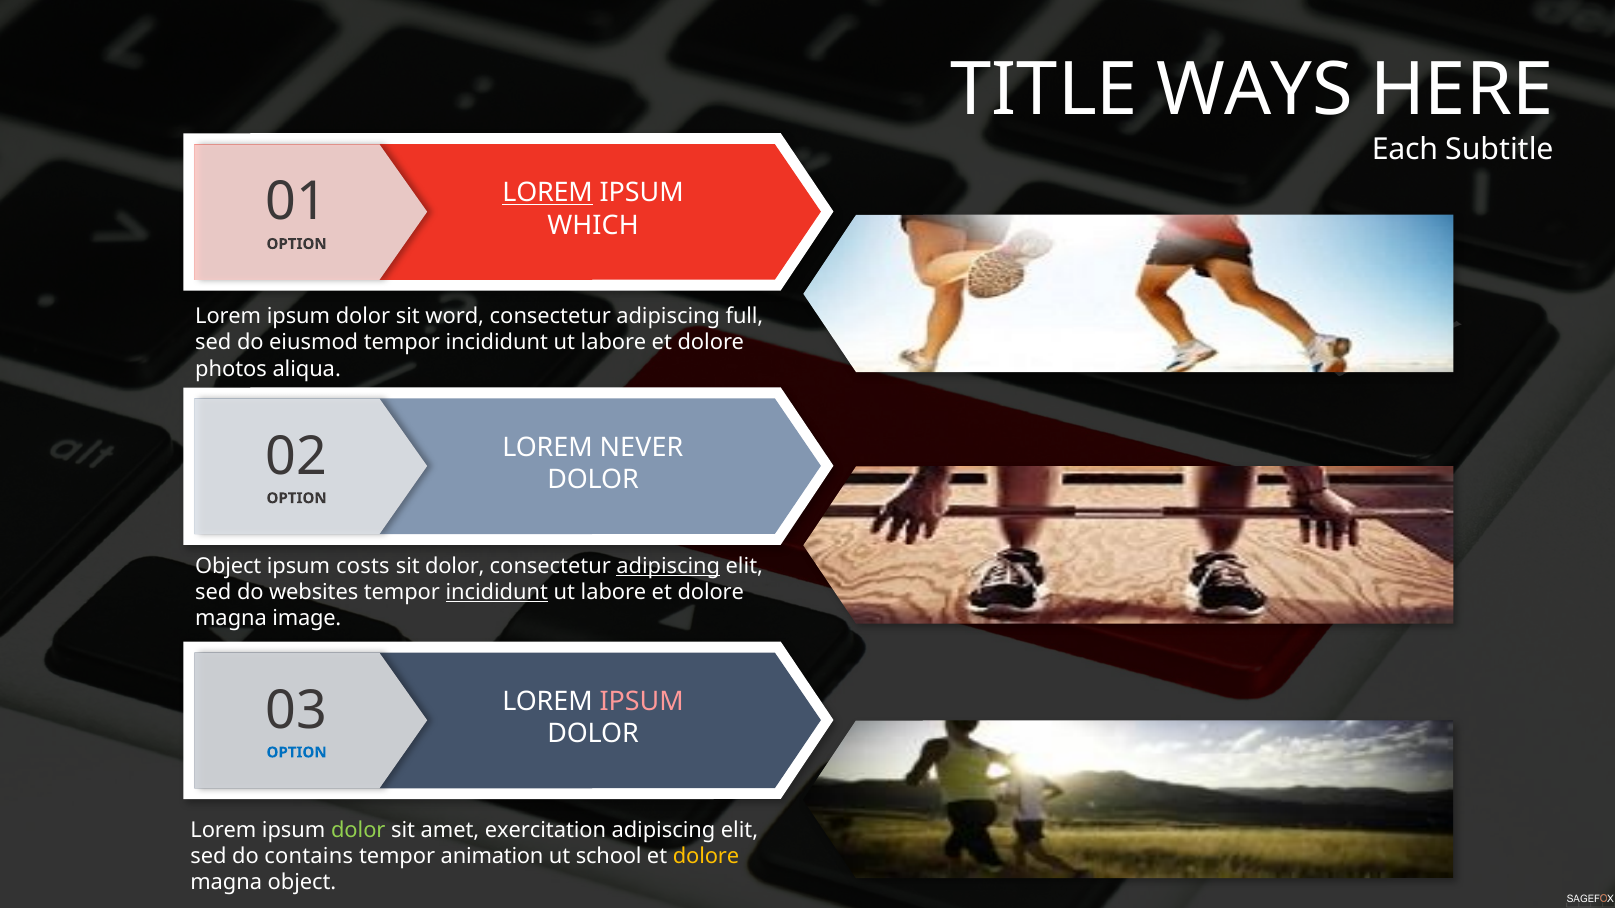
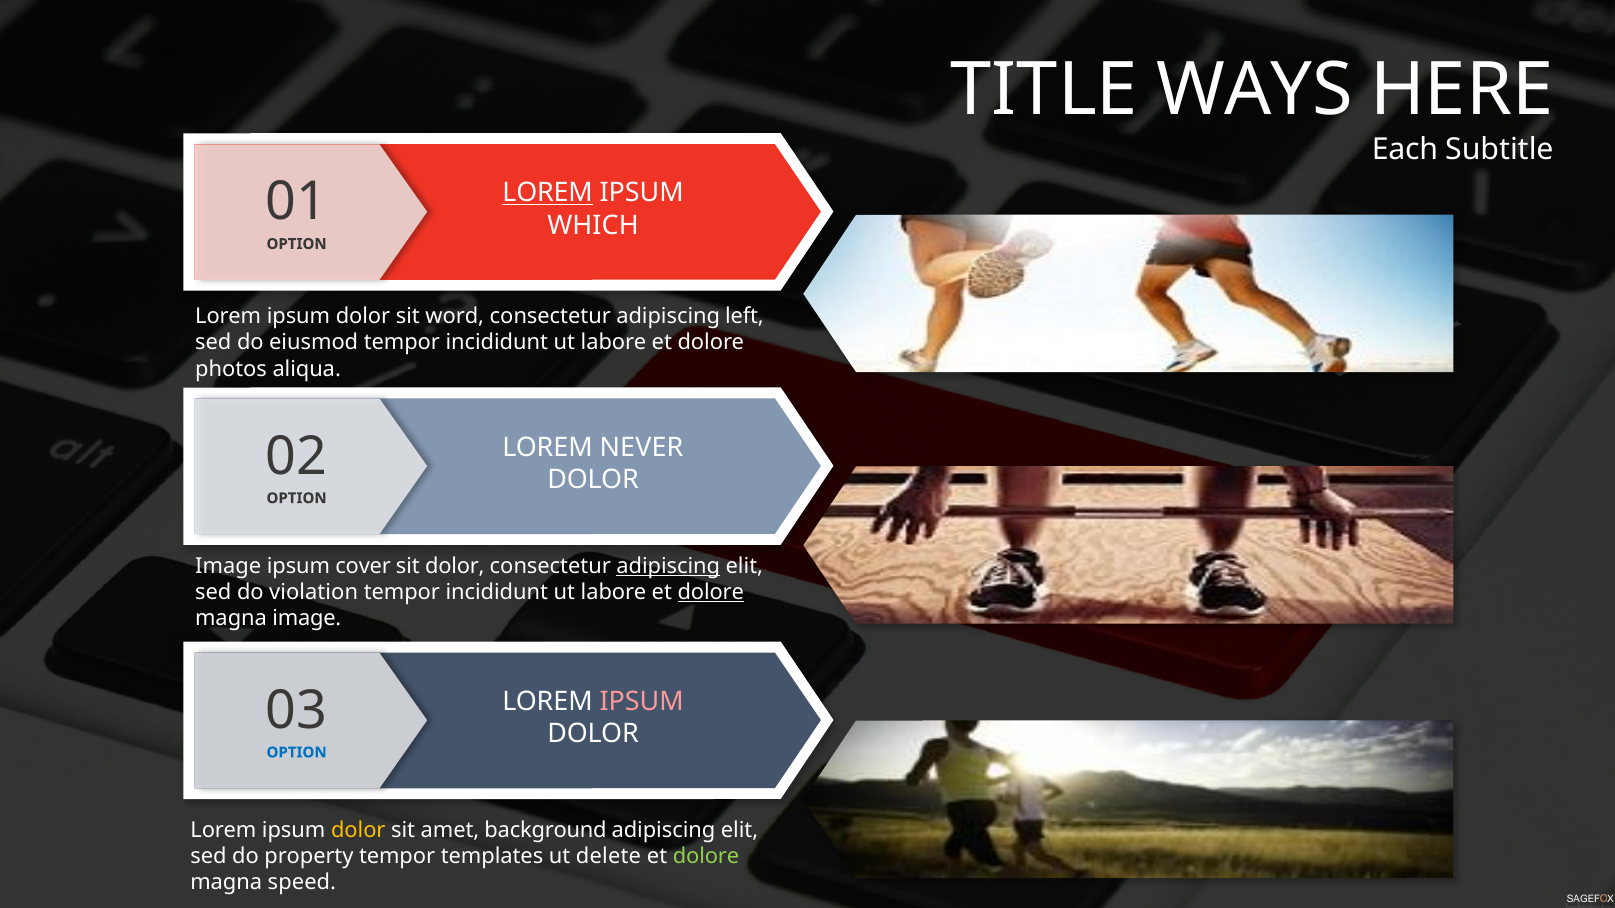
full: full -> left (744, 317)
Object: Object -> Image (228, 566)
costs: costs -> cover (363, 566)
websites: websites -> violation (314, 593)
incididunt underline: present -> none (497, 593)
dolore underline: none -> present (711, 593)
dolor colour: light green -> yellow (358, 830)
exercitation: exercitation -> background (546, 830)
contains: contains -> property (309, 857)
animation: animation -> templates (492, 857)
school: school -> delete (608, 857)
dolore colour: yellow -> light green (706, 857)
magna object: object -> speed (302, 883)
